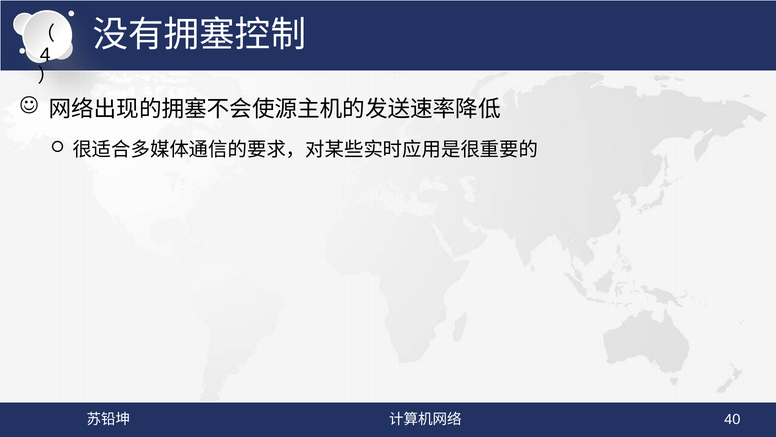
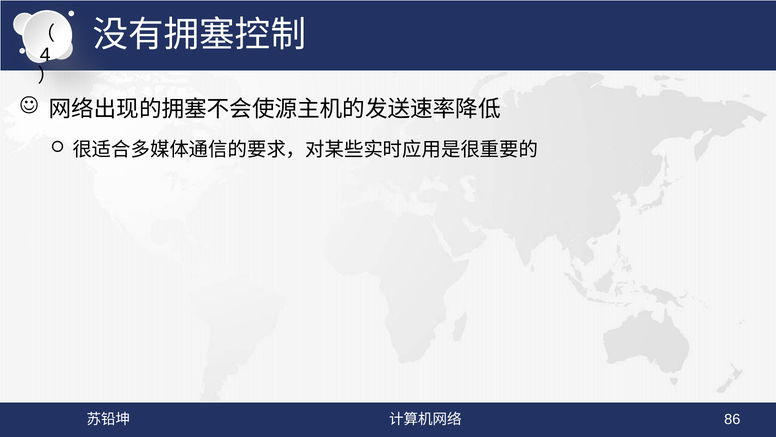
40: 40 -> 86 (732, 419)
